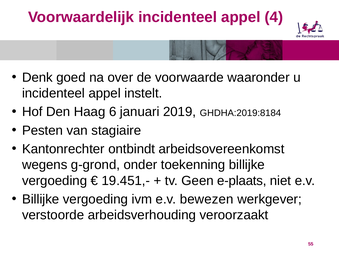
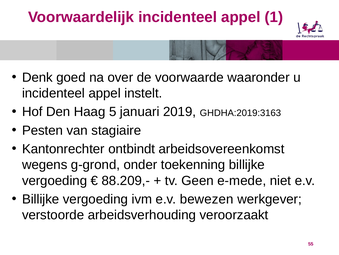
4: 4 -> 1 (274, 17)
6: 6 -> 5 (113, 112)
GHDHA:2019:8184: GHDHA:2019:8184 -> GHDHA:2019:3163 (240, 113)
19.451,-: 19.451,- -> 88.209,- (126, 180)
e-plaats: e-plaats -> e-mede (242, 180)
